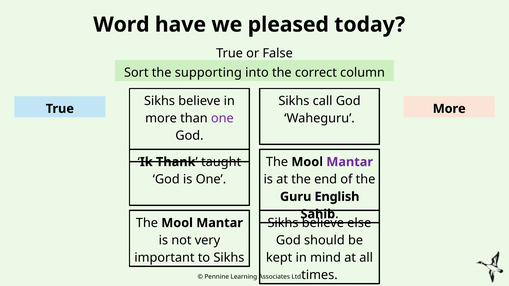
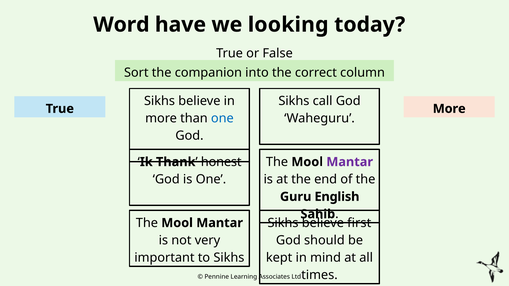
pleased: pleased -> looking (288, 25)
supporting: supporting -> companion (208, 73)
one colour: purple -> blue (222, 118)
taught: taught -> honest (221, 162)
else: else -> first (359, 223)
